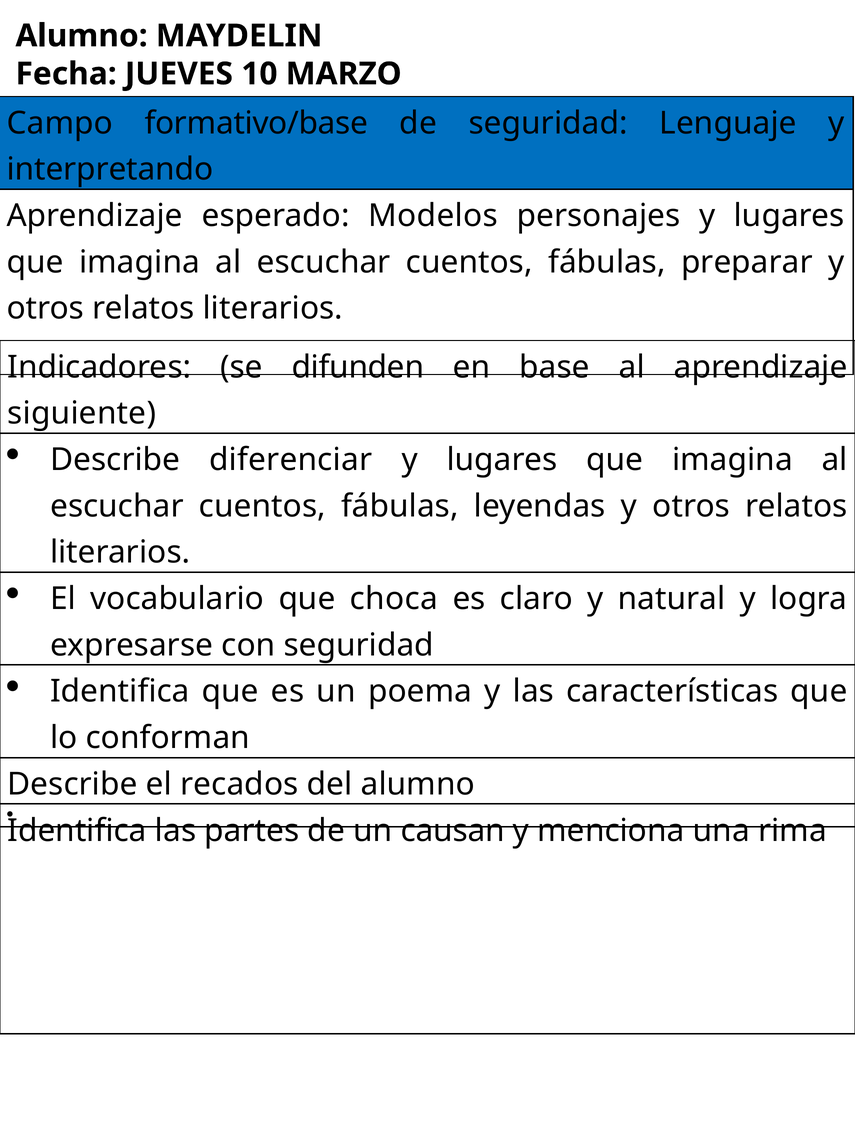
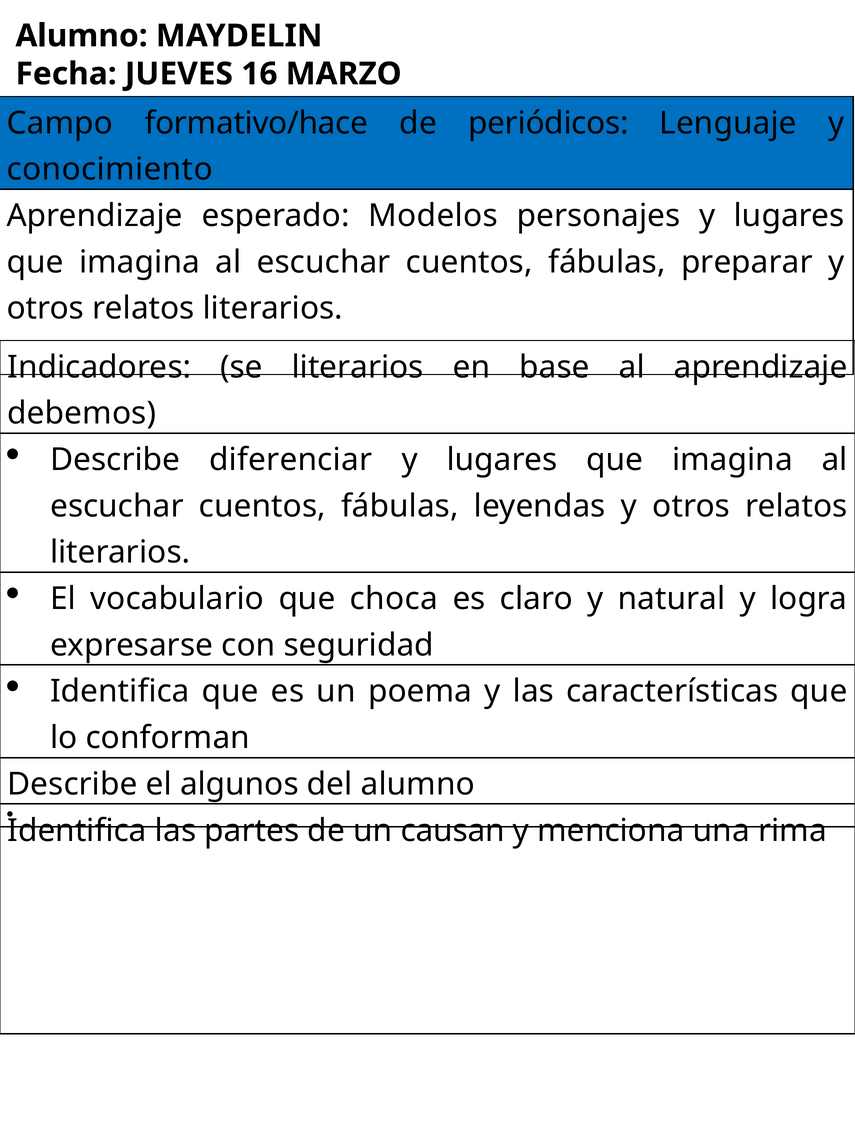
10: 10 -> 16 (259, 74)
formativo/base: formativo/base -> formativo/hace (256, 123)
de seguridad: seguridad -> periódicos (548, 123)
interpretando: interpretando -> conocimiento (110, 169)
se difunden: difunden -> literarios (358, 367)
siguiente: siguiente -> debemos (82, 413)
recados: recados -> algunos (239, 784)
